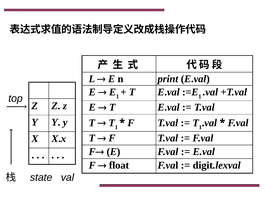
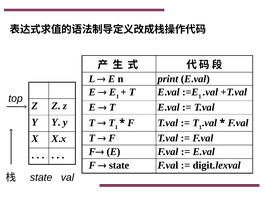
float: float -> state (119, 165)
